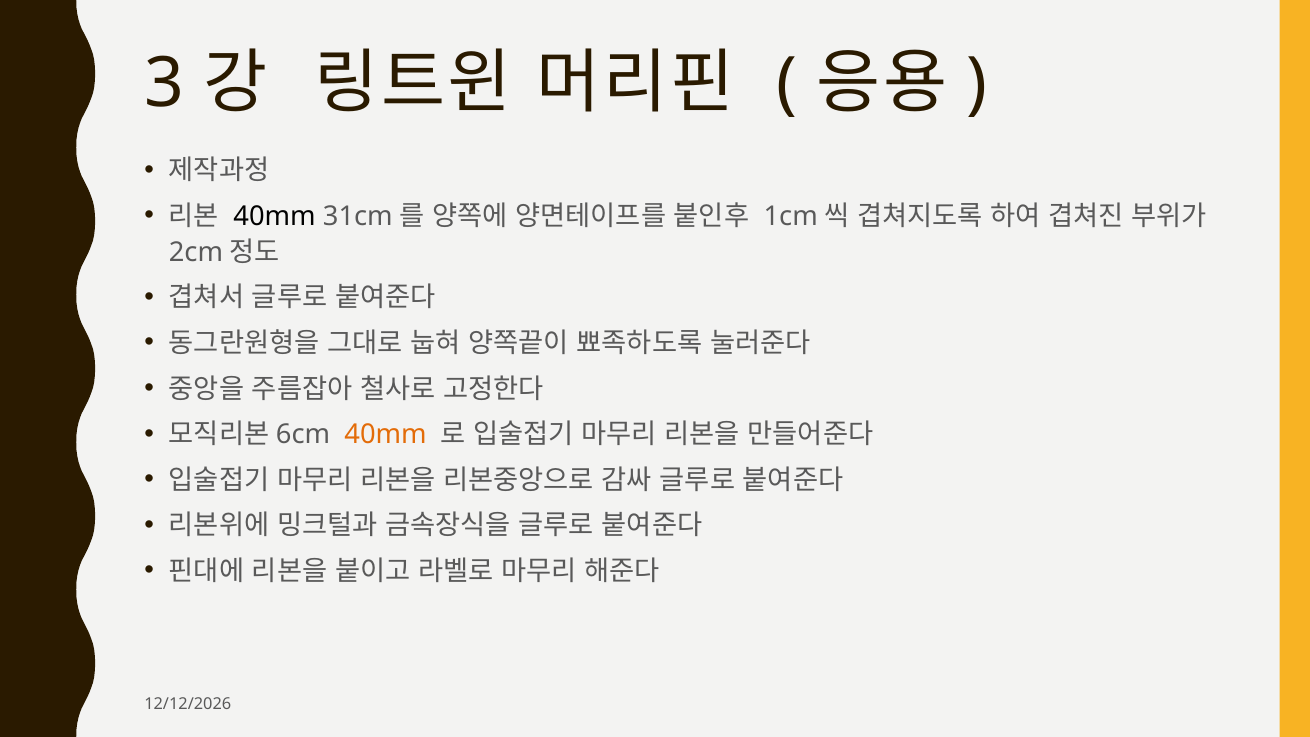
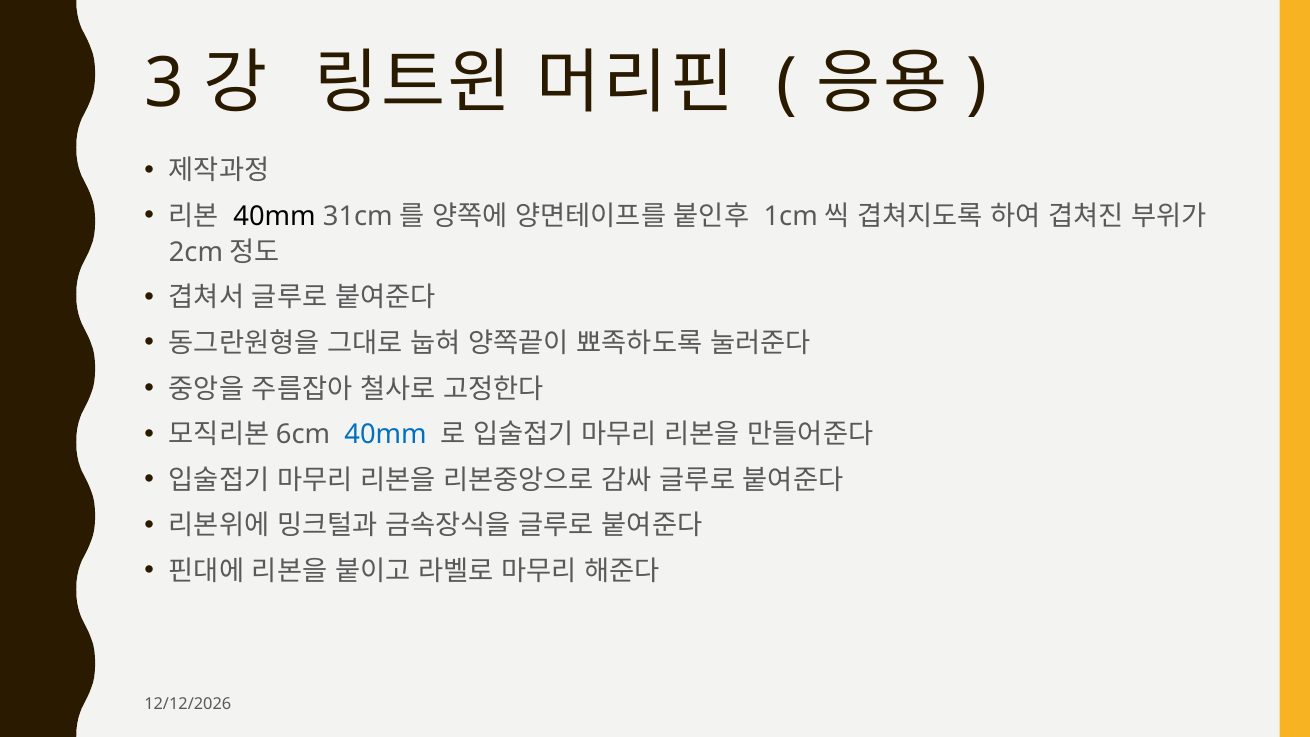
40mm colour: orange -> blue (386, 435)
